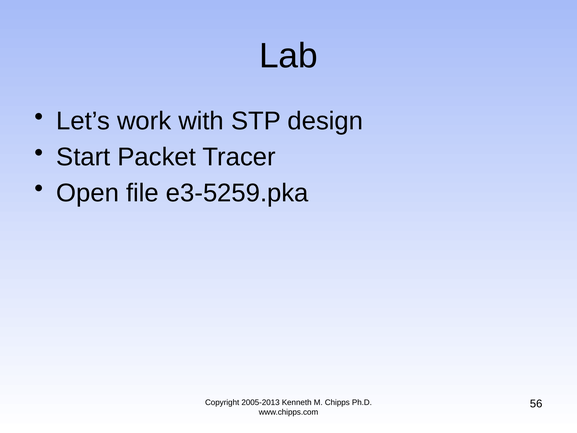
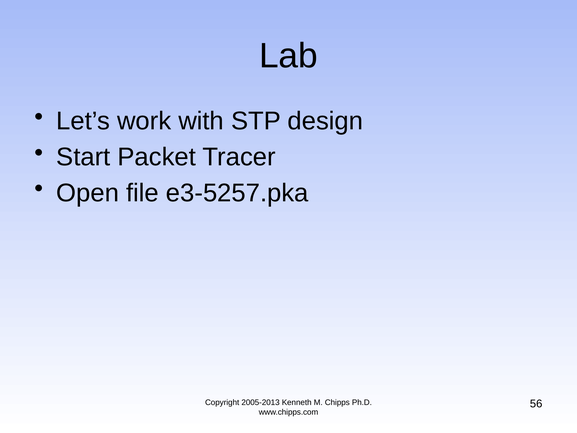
e3-5259.pka: e3-5259.pka -> e3-5257.pka (237, 193)
